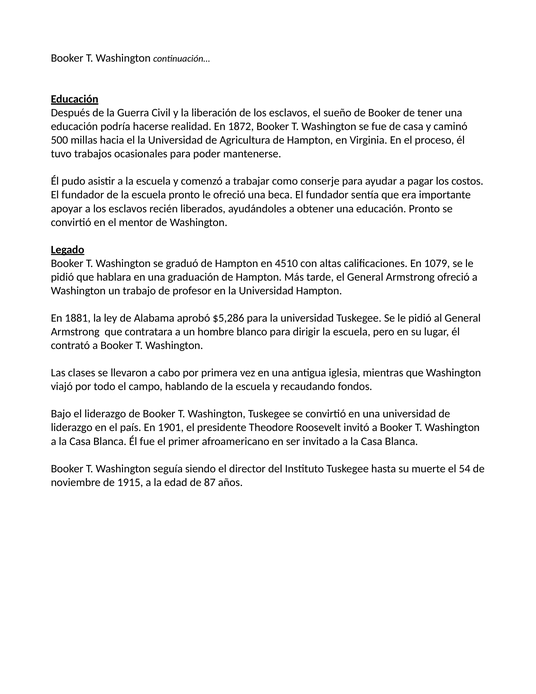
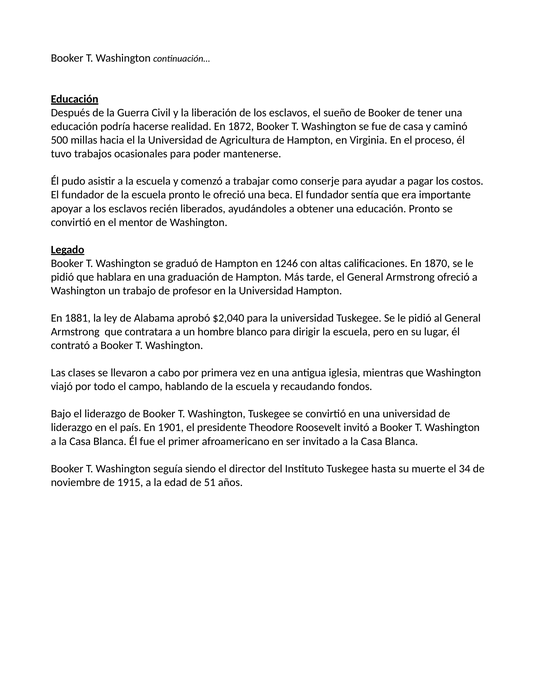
4510: 4510 -> 1246 (286, 263)
1079: 1079 -> 1870 (437, 263)
$5,286: $5,286 -> $2,040 (228, 318)
54: 54 -> 34 (465, 468)
87: 87 -> 51 (210, 482)
